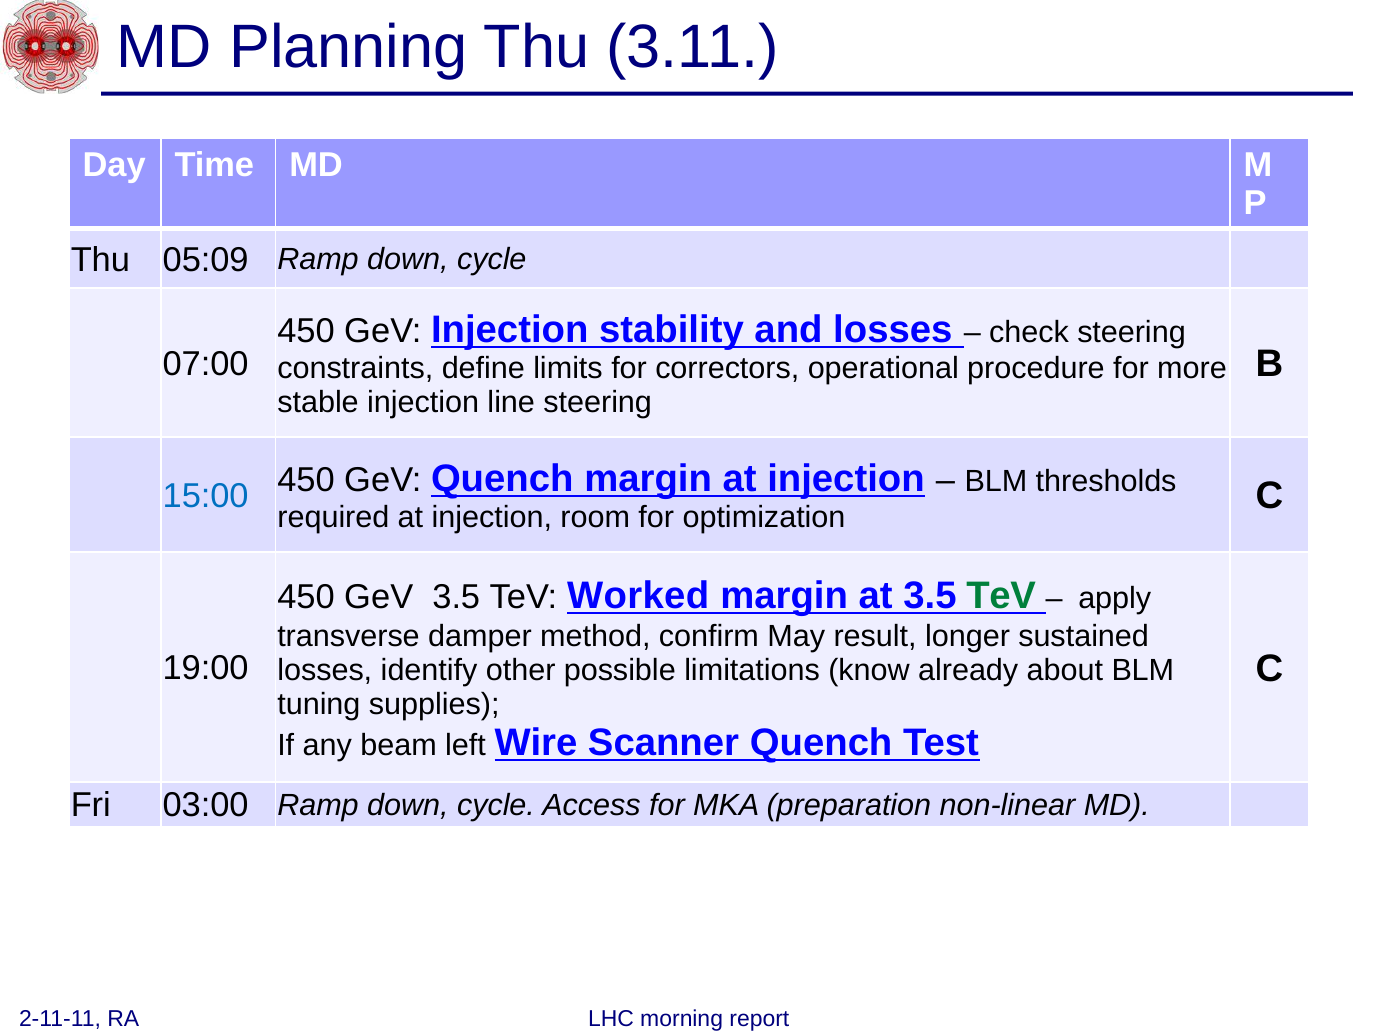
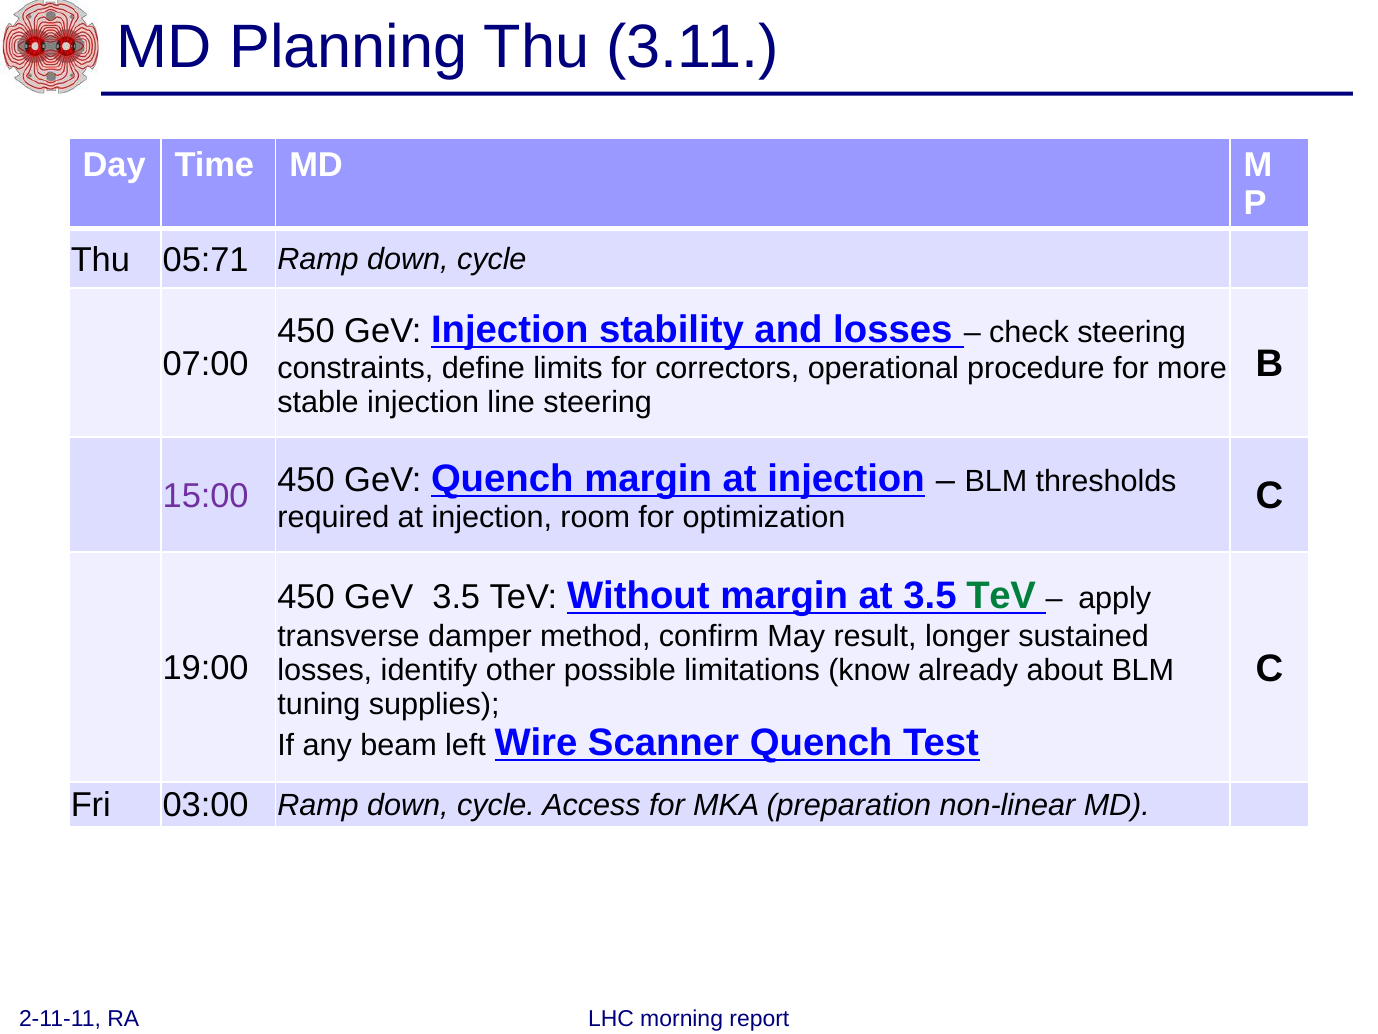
05:09: 05:09 -> 05:71 (206, 260)
15:00 colour: blue -> purple (206, 496)
Worked: Worked -> Without (638, 596)
